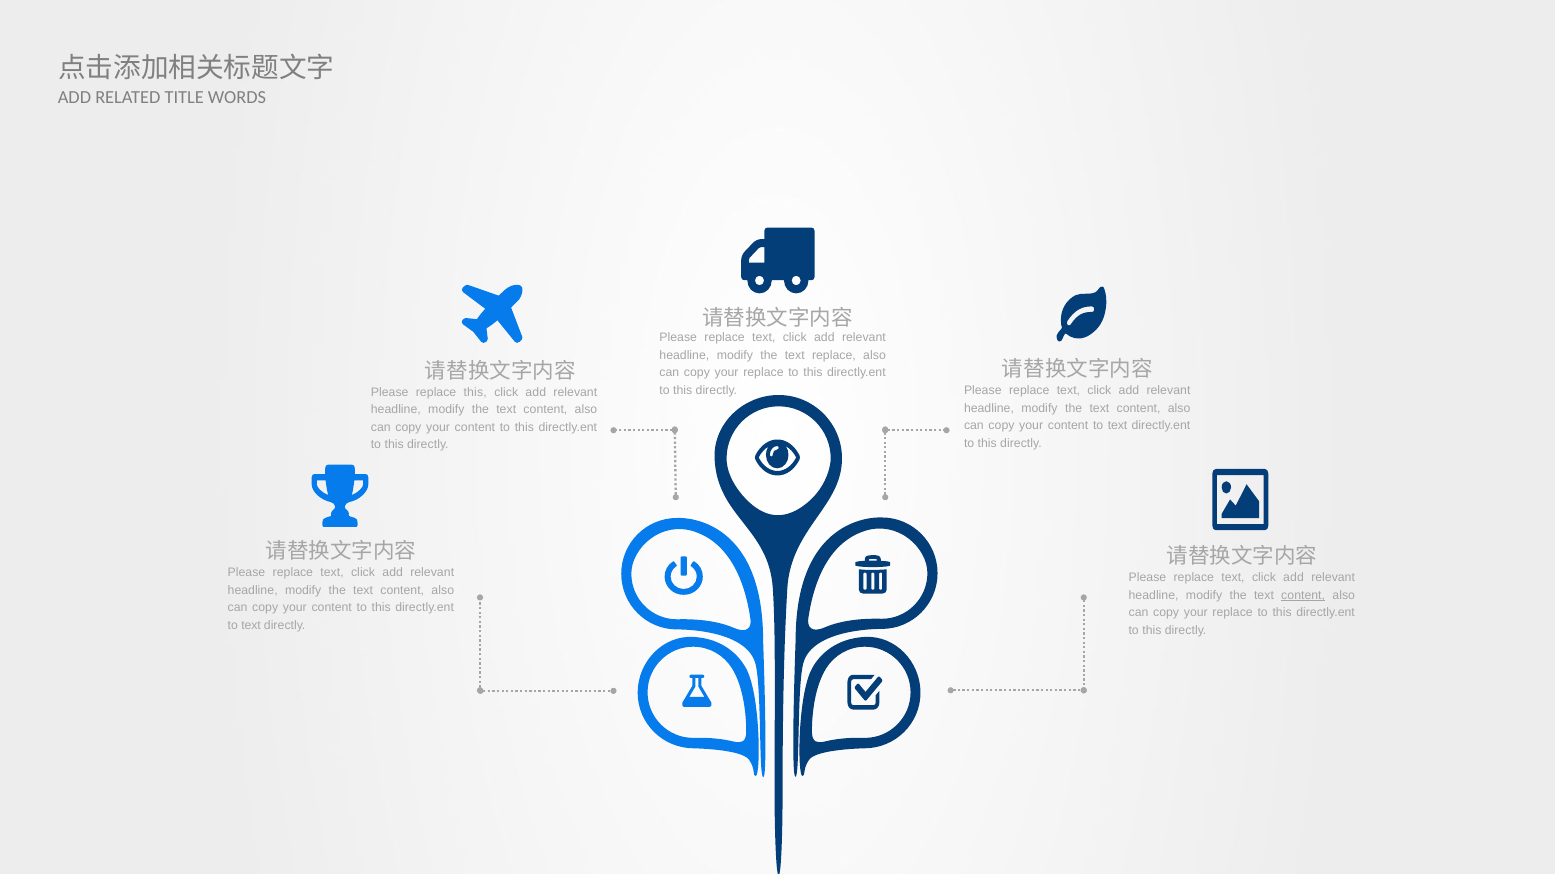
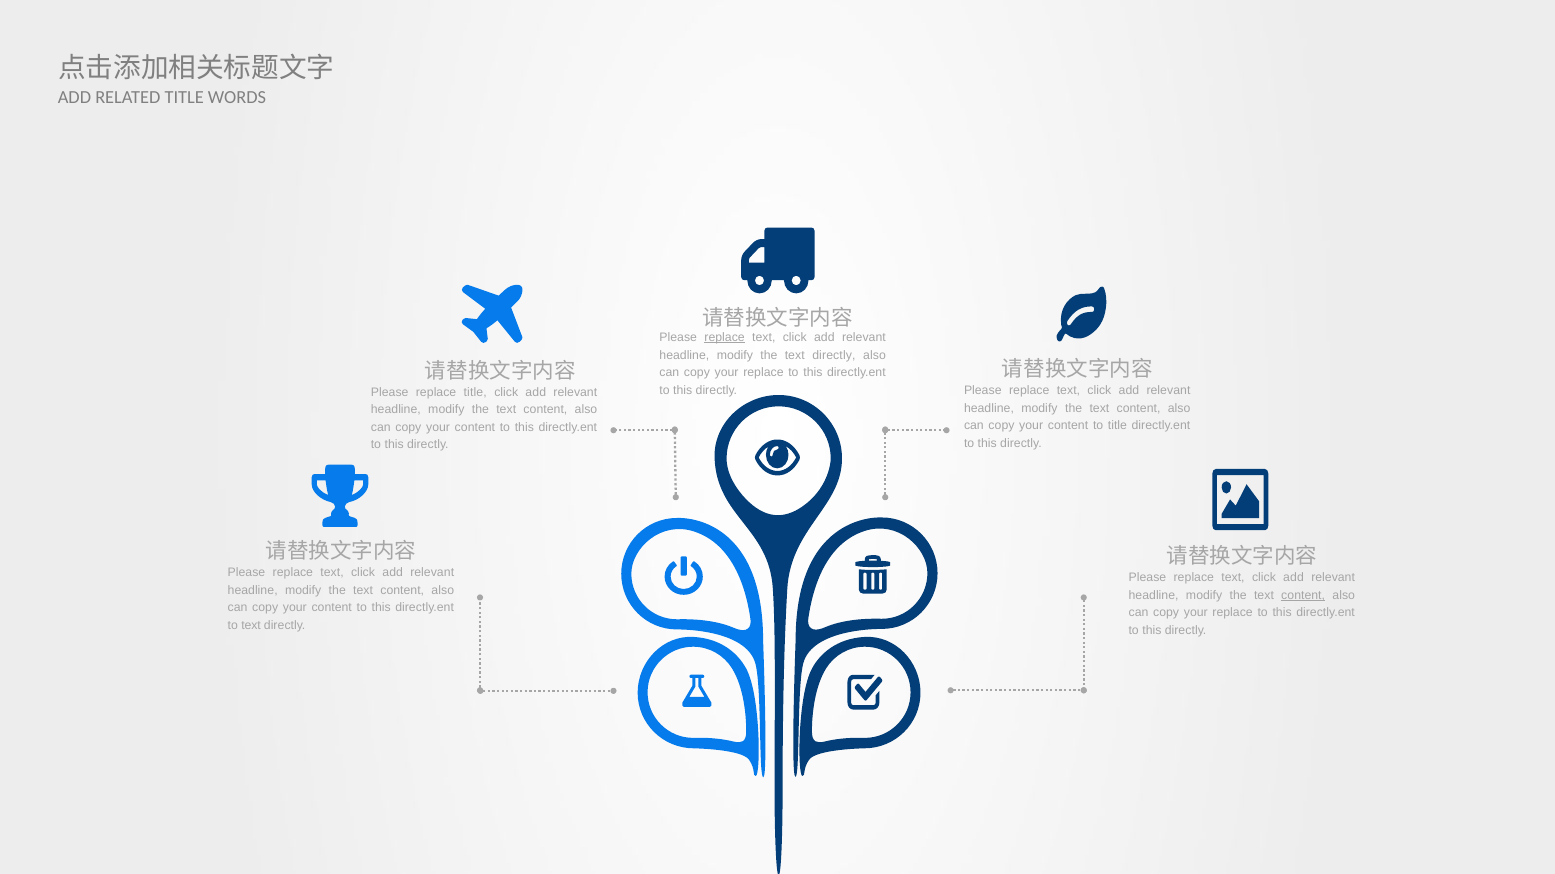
replace underline: none -> present (725, 338)
the text replace: replace -> directly (834, 355)
replace this: this -> title (475, 392)
content to text: text -> title (1117, 426)
